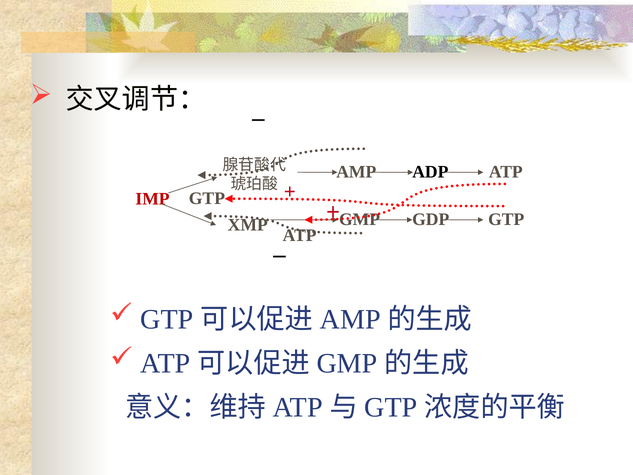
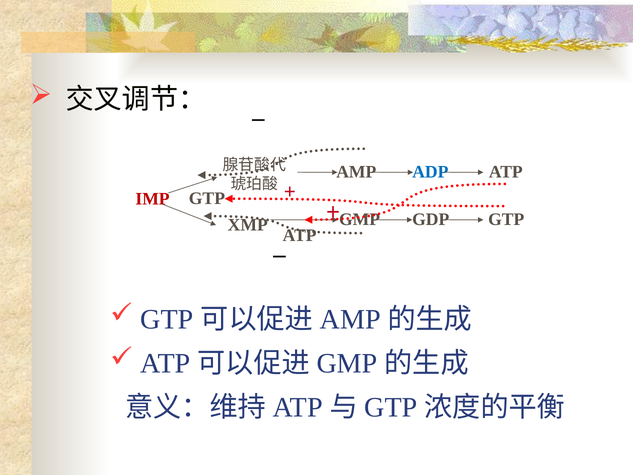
ADP colour: black -> blue (430, 172)
